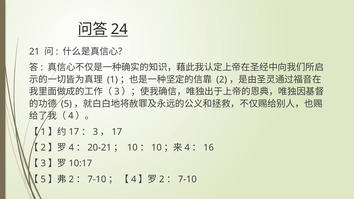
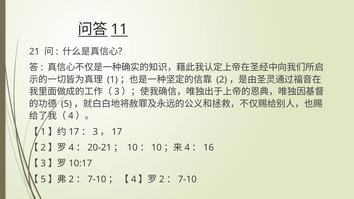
24: 24 -> 11 (119, 29)
